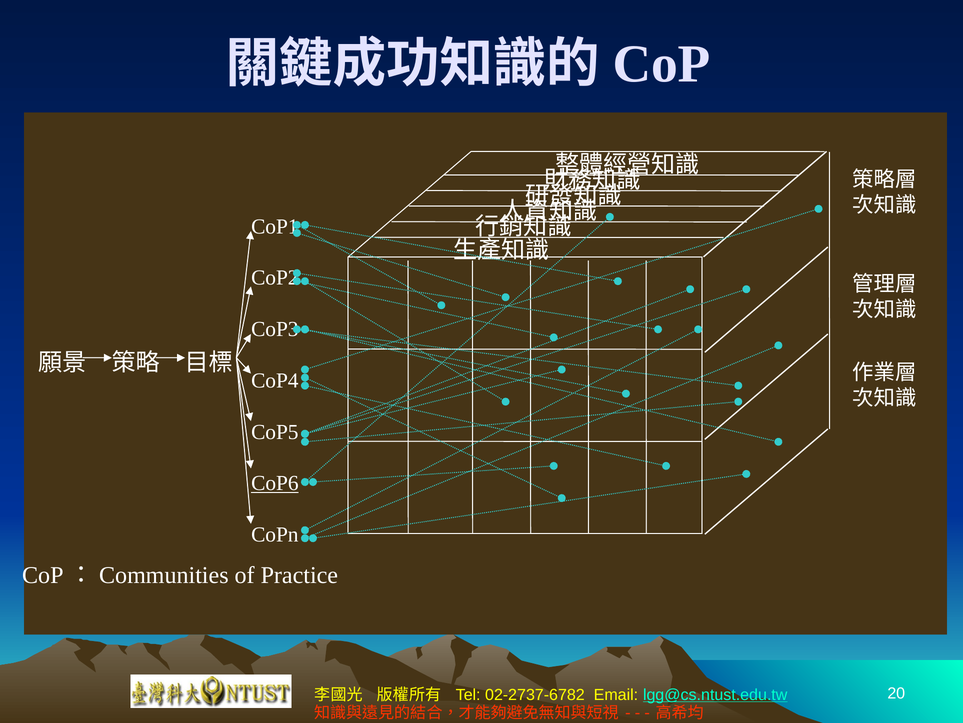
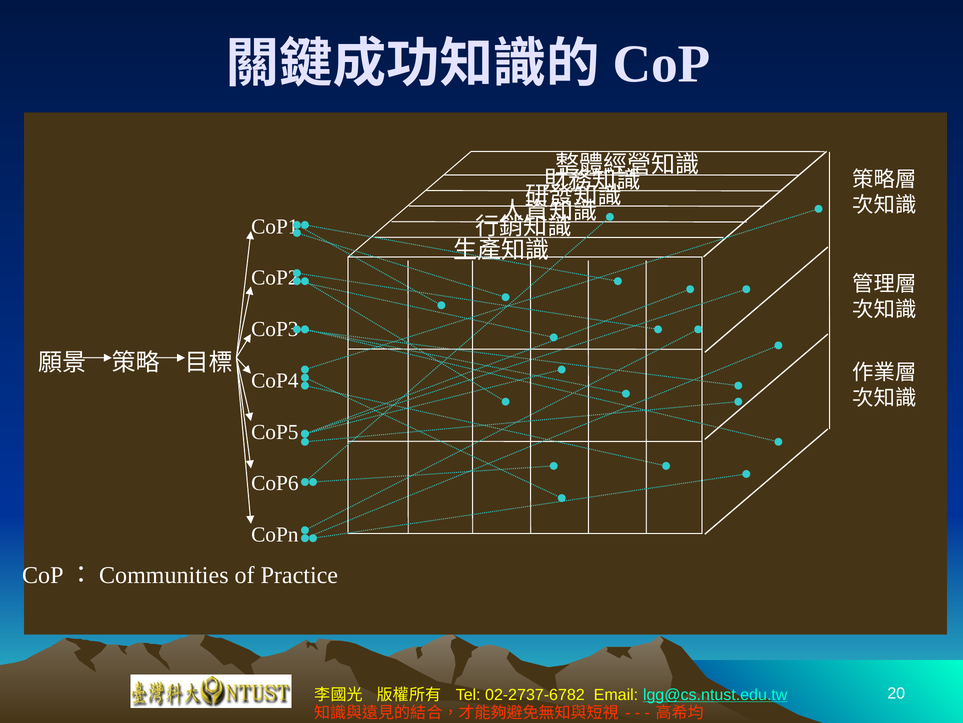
CoP6 underline: present -> none (275, 483)
